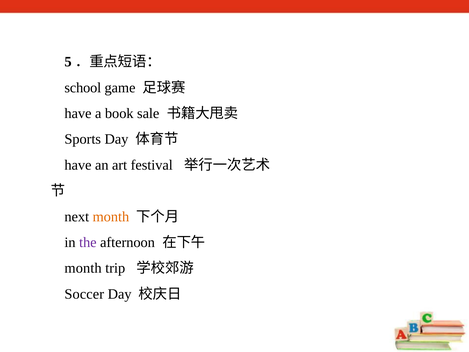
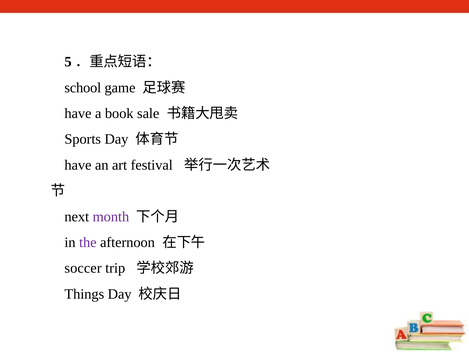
month colour: orange -> purple (111, 216)
month: month -> soccer (83, 268)
Soccer: Soccer -> Things (84, 294)
